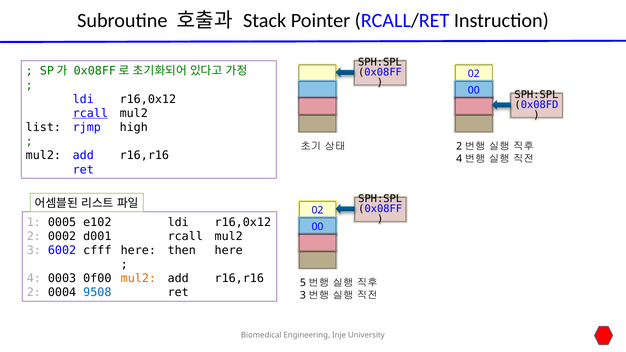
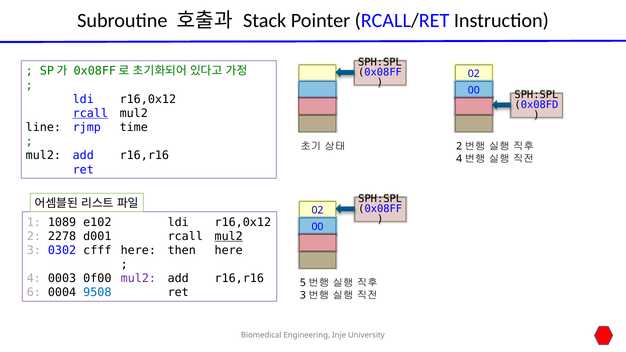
list: list -> line (43, 127)
high: high -> time (134, 127)
0005: 0005 -> 1089 (62, 222)
0002: 0002 -> 2278 (62, 236)
mul2 underline: none -> present (229, 236)
6002: 6002 -> 0302 (62, 250)
mul2 colour: orange -> purple (138, 279)
2: 2 -> 6 (34, 293)
